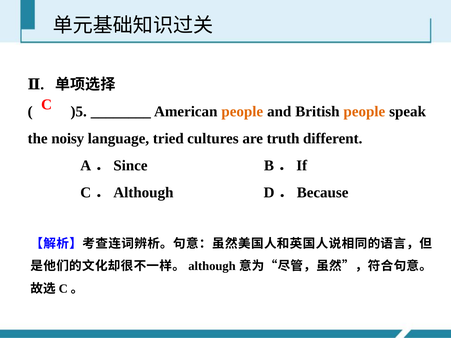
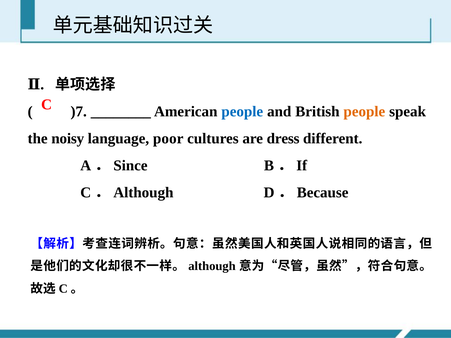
)5: )5 -> )7 (79, 111)
people colour: orange -> blue (242, 111)
tried: tried -> poor (168, 139)
truth: truth -> dress (283, 139)
